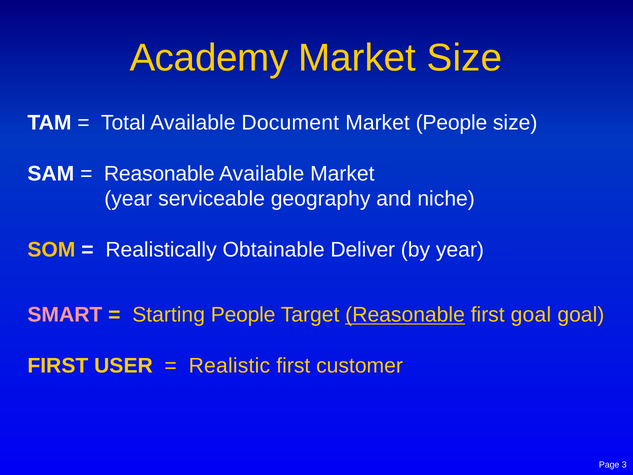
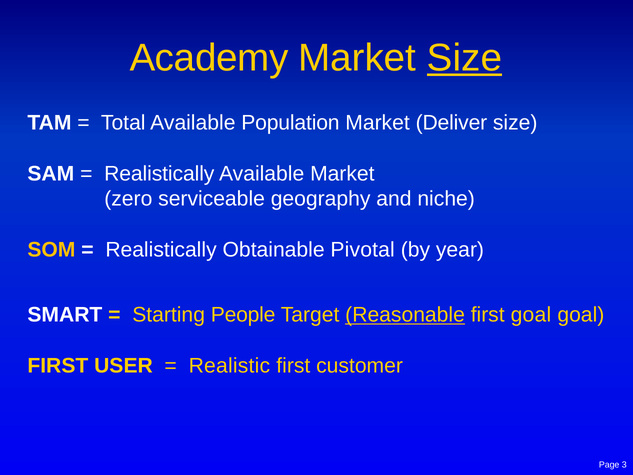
Size underline: none -> present (465, 58)
Document: Document -> Population (290, 123)
Market People: People -> Deliver (451, 123)
Reasonable: Reasonable -> Realistically (159, 173)
year: year -> zero (128, 199)
Deliver: Deliver -> Pivotal (363, 249)
SMART colour: pink -> white (65, 315)
